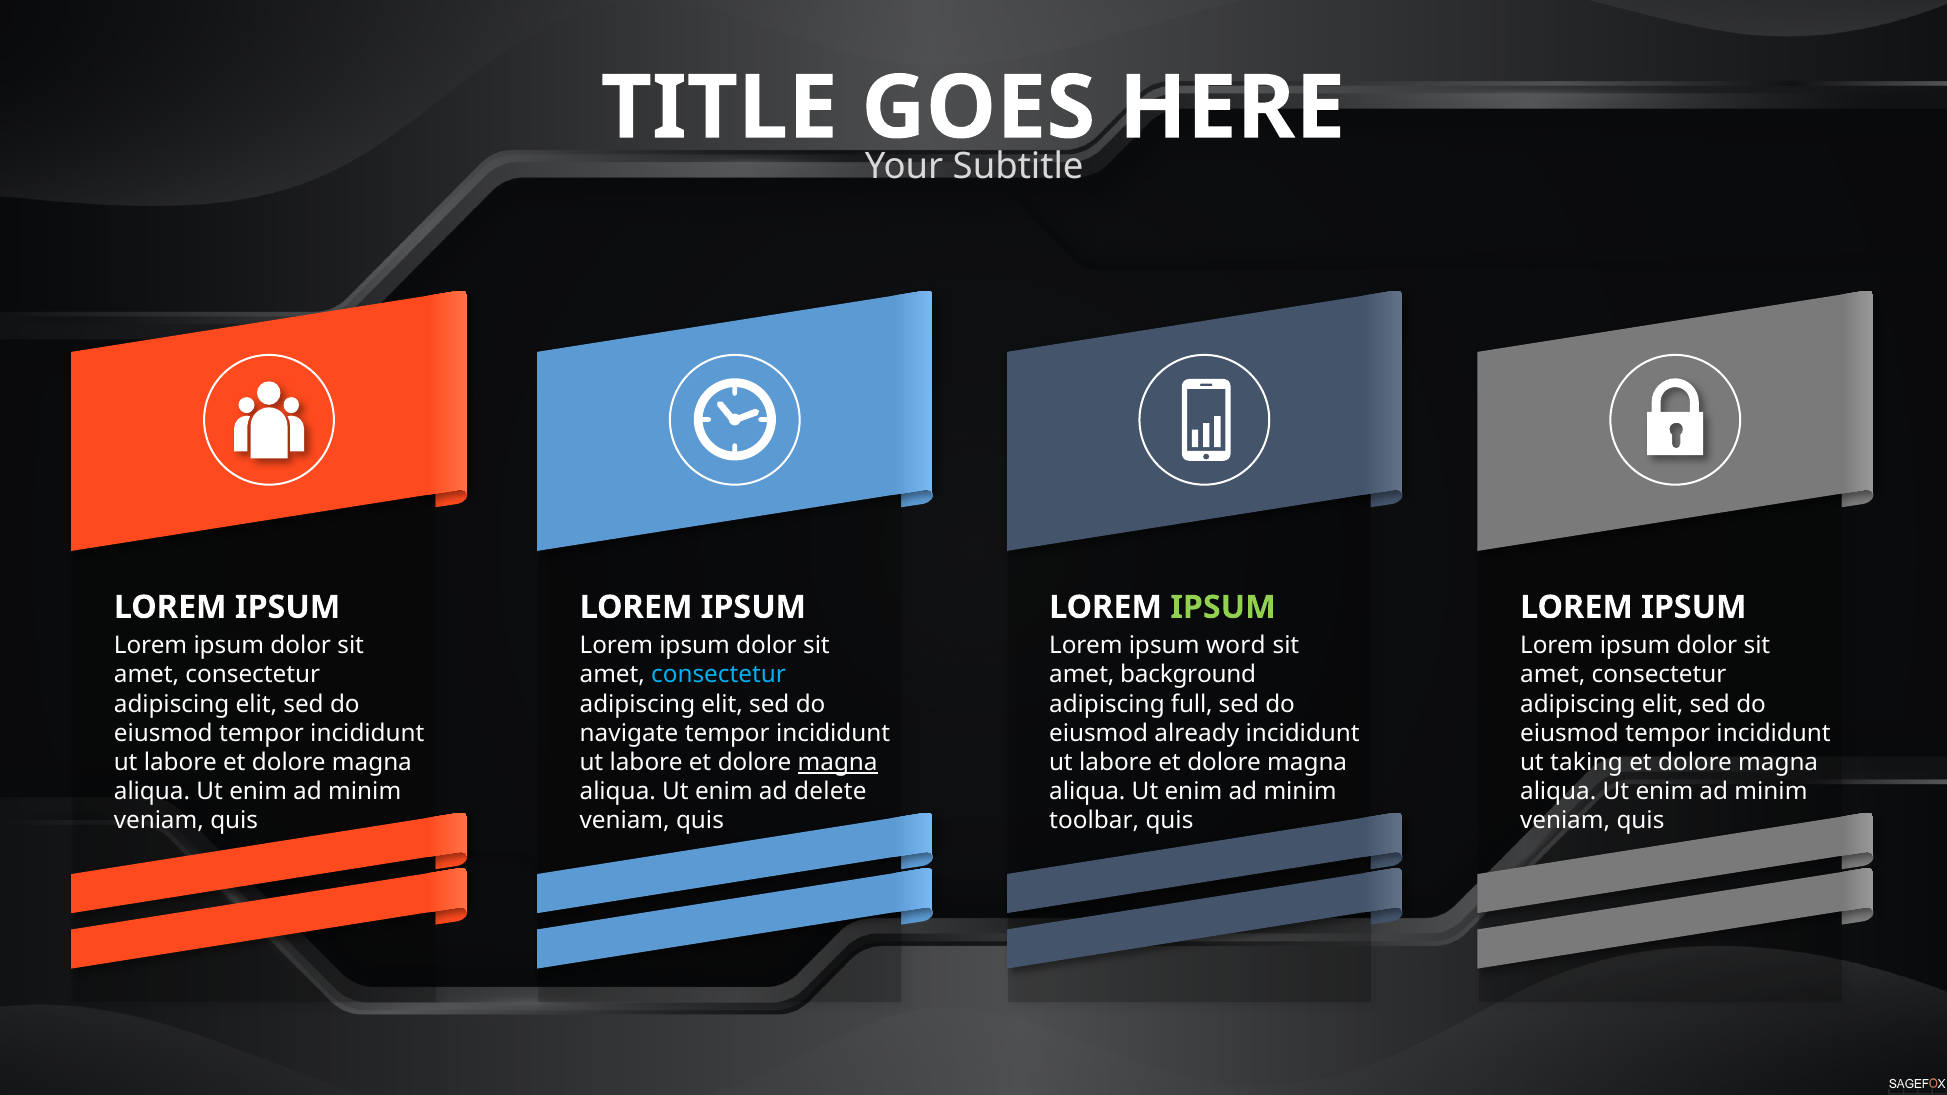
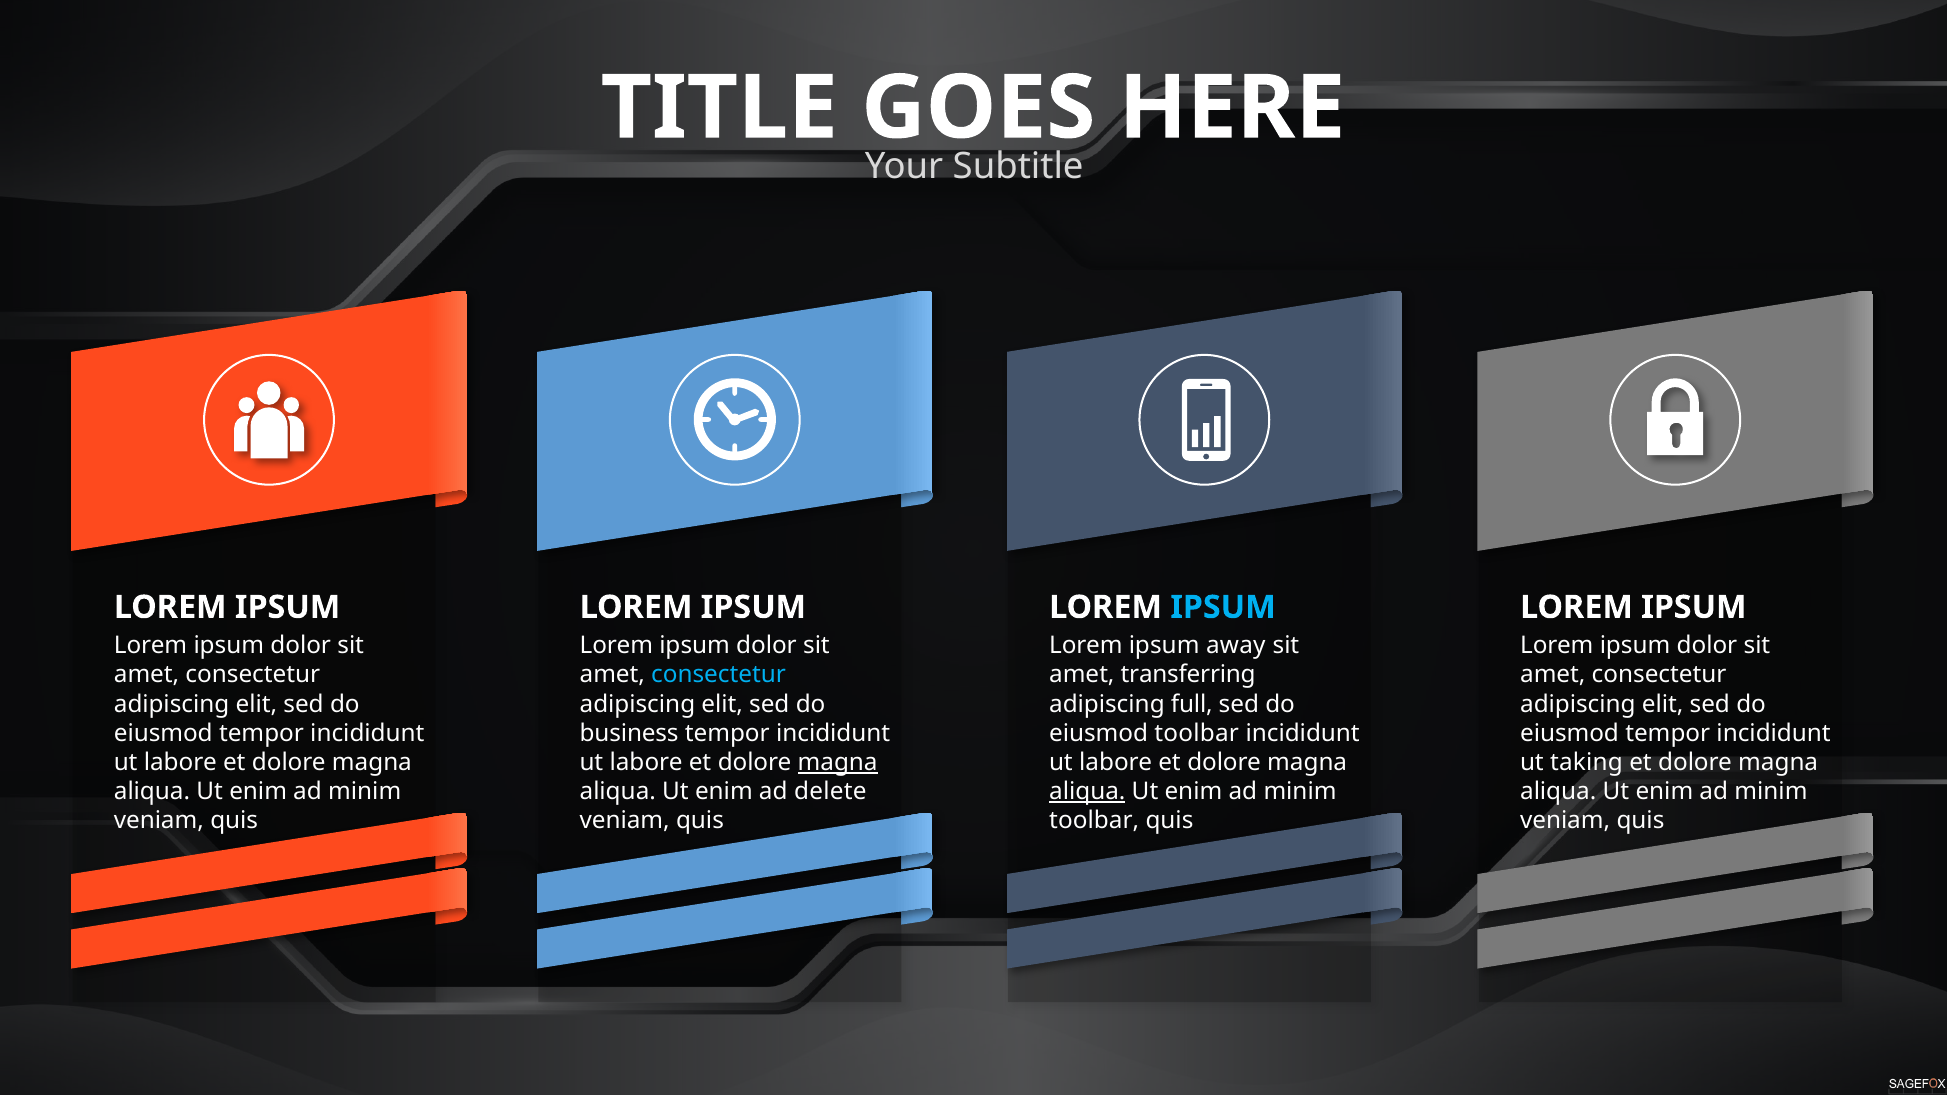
IPSUM colour: light green -> light blue (1223, 607)
word: word -> away (1236, 646)
background: background -> transferring (1188, 675)
navigate: navigate -> business (629, 733)
eiusmod already: already -> toolbar (1197, 733)
aliqua underline: none -> present (1087, 792)
